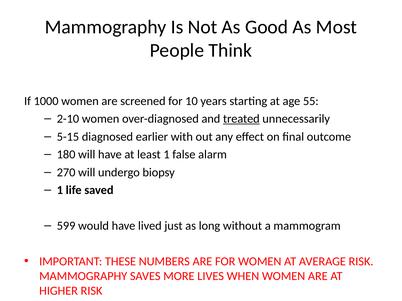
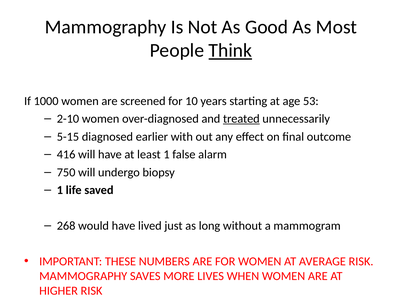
Think underline: none -> present (230, 51)
55: 55 -> 53 (311, 101)
180: 180 -> 416 (66, 155)
270: 270 -> 750 (66, 173)
599: 599 -> 268 (66, 226)
